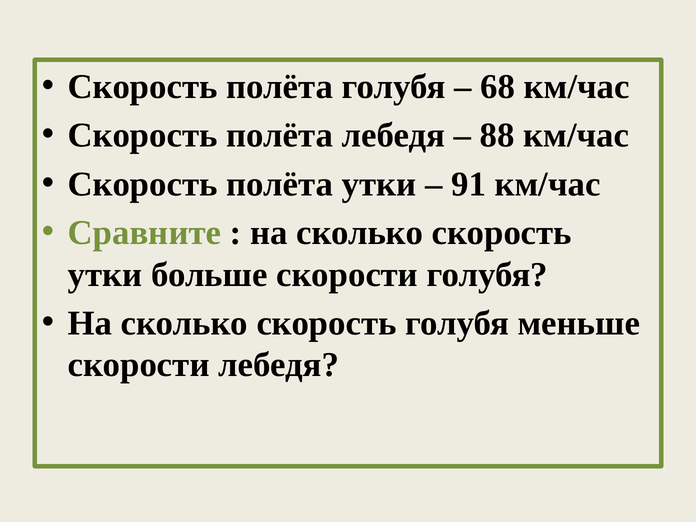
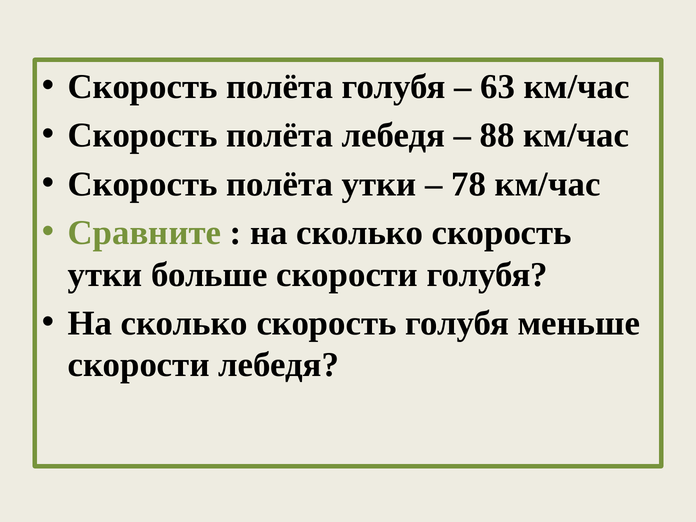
68: 68 -> 63 (498, 87)
91: 91 -> 78 (469, 184)
